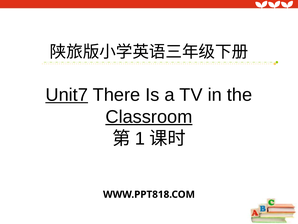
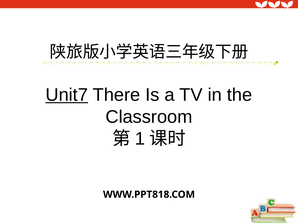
Classroom underline: present -> none (149, 117)
